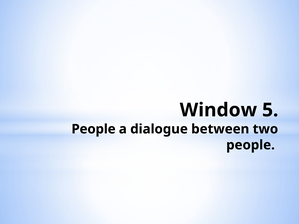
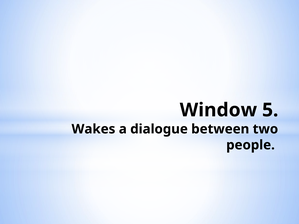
People: People -> Wakes (93, 129)
